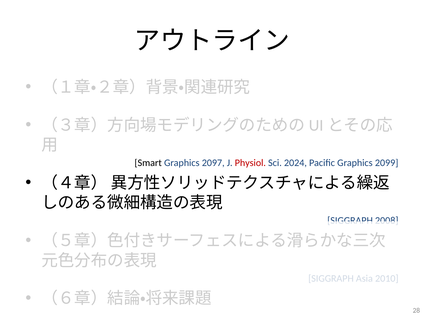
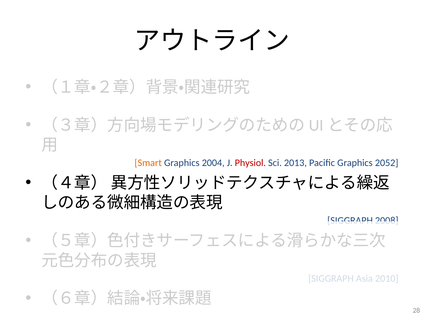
Smart colour: black -> orange (148, 163)
2097: 2097 -> 2004 (213, 163)
2024: 2024 -> 2013 (295, 163)
2099: 2099 -> 2052 (387, 163)
